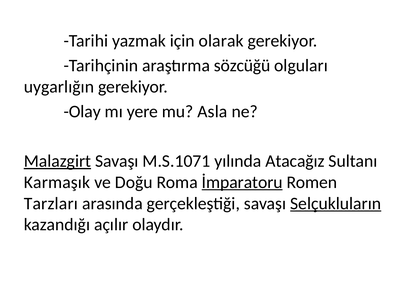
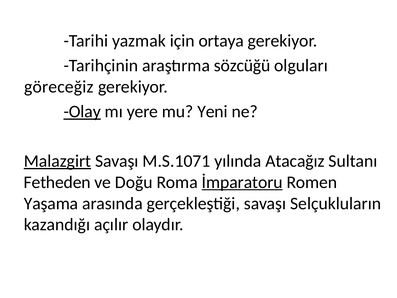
olarak: olarak -> ortaya (221, 41)
uygarlığın: uygarlığın -> göreceğiz (59, 87)
Olay underline: none -> present (82, 111)
Asla: Asla -> Yeni (213, 111)
Karmaşık: Karmaşık -> Fetheden (57, 182)
Tarzları: Tarzları -> Yaşama (51, 203)
Selçukluların underline: present -> none (336, 203)
